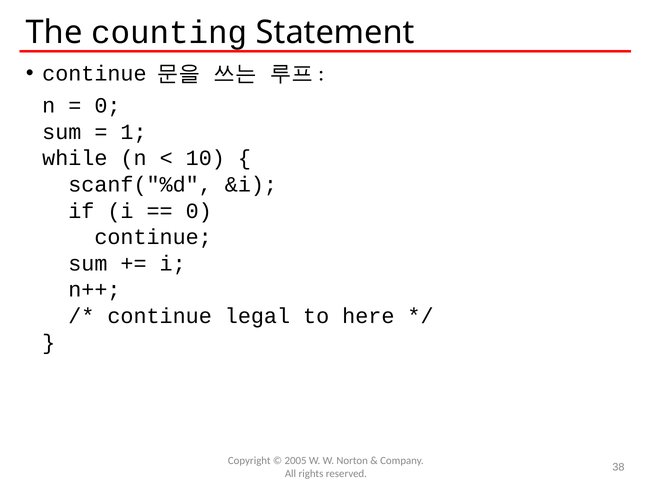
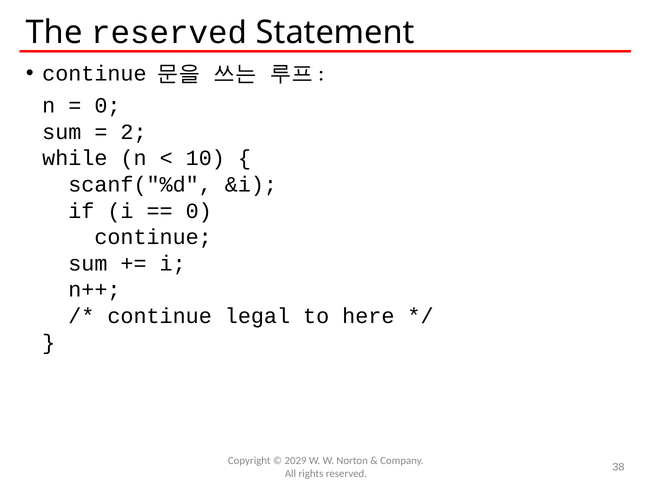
The counting: counting -> reserved (169, 32)
1: 1 -> 2 (134, 132)
2005: 2005 -> 2029 (296, 460)
